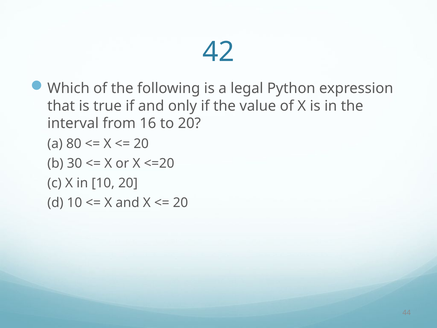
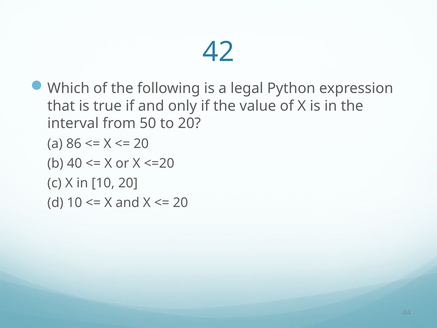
16: 16 -> 50 (148, 123)
80: 80 -> 86 (74, 144)
30: 30 -> 40 (75, 163)
